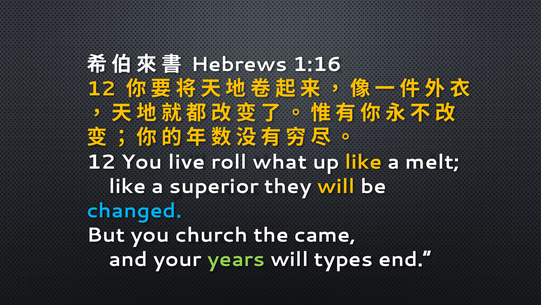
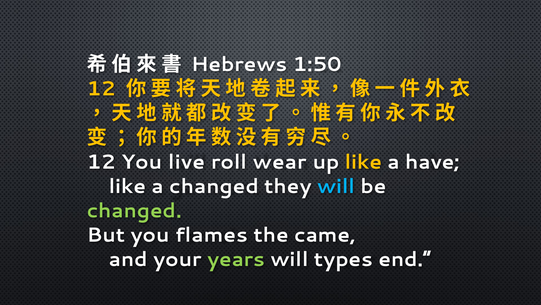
1:16: 1:16 -> 1:50 (317, 64)
what: what -> wear (280, 162)
melt: melt -> have (433, 162)
a superior: superior -> changed (214, 186)
will colour: yellow -> light blue (336, 186)
changed colour: light blue -> light green (134, 210)
church: church -> flames (211, 235)
